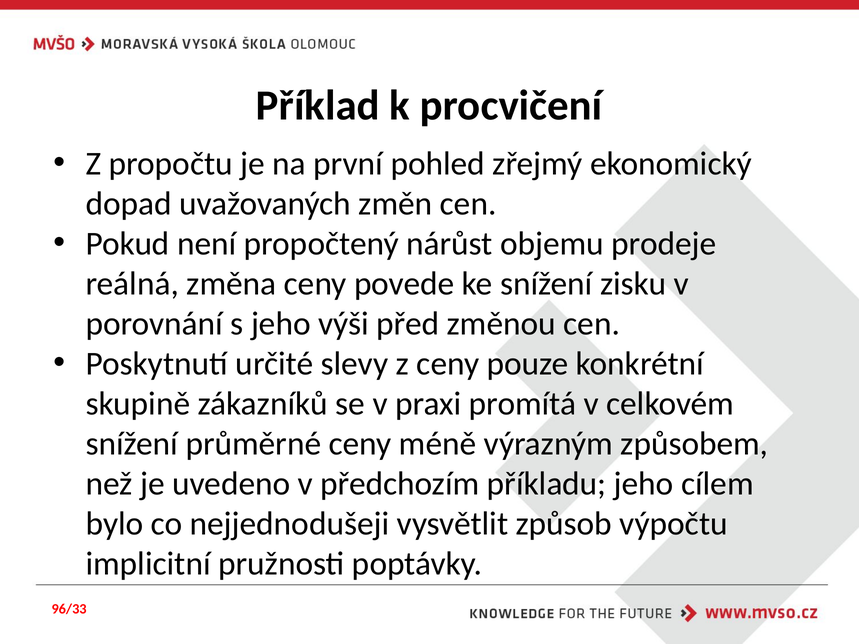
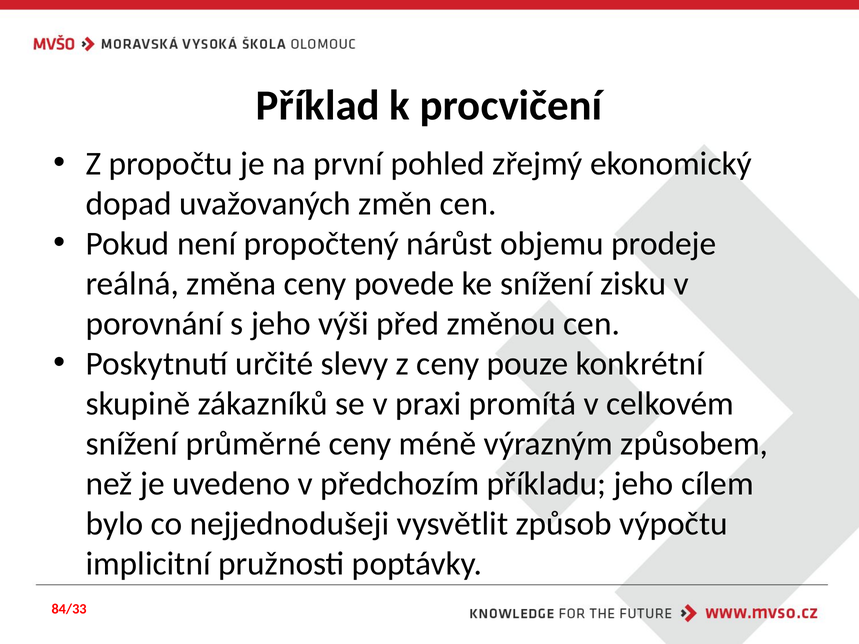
96/33: 96/33 -> 84/33 (69, 609)
